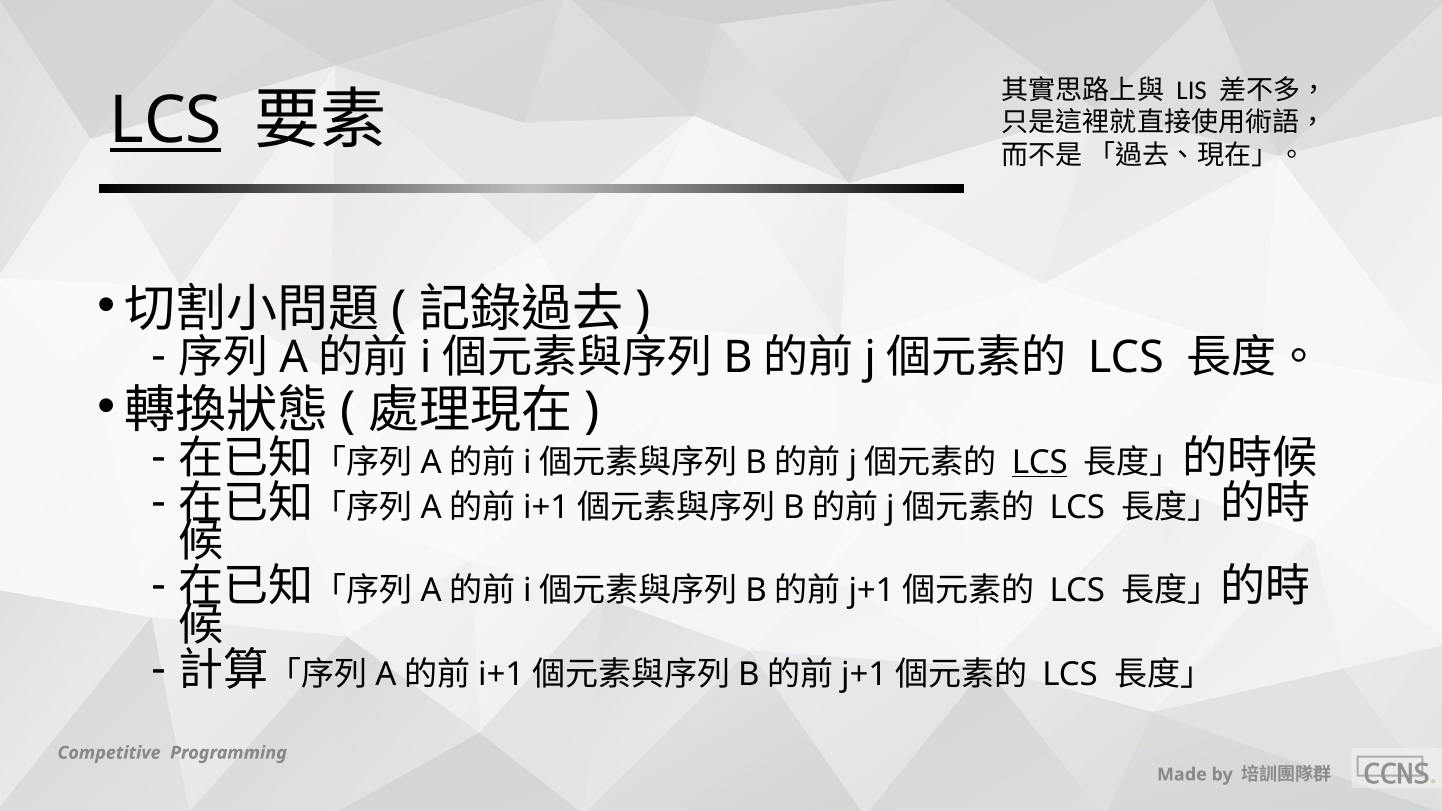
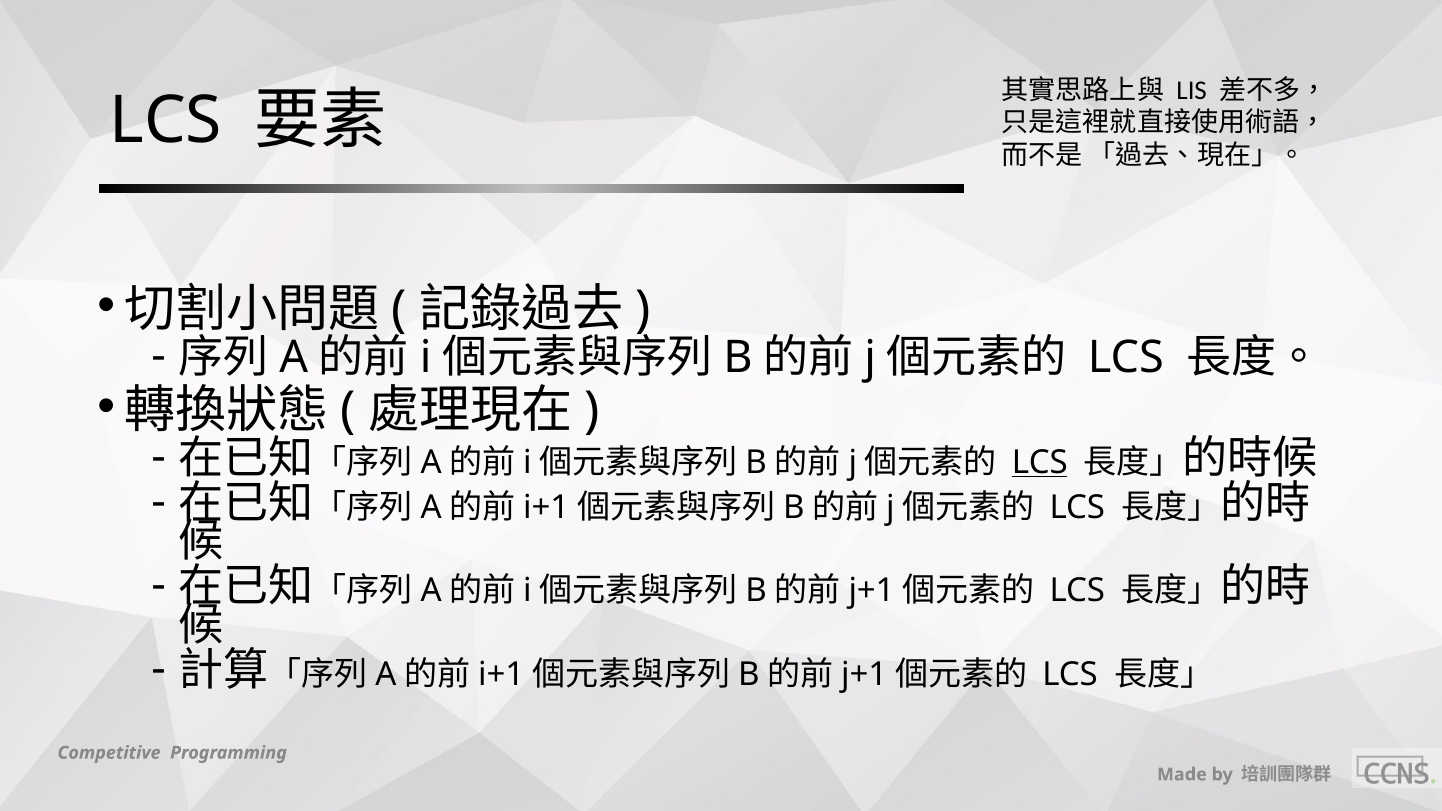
LCS underline: present -> none (166, 121)
